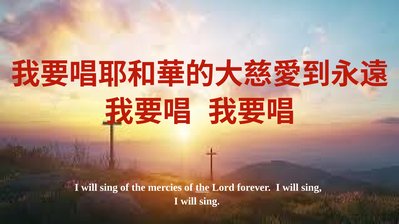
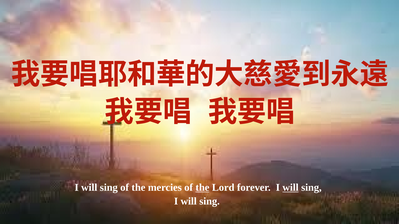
will underline: none -> present (291, 188)
